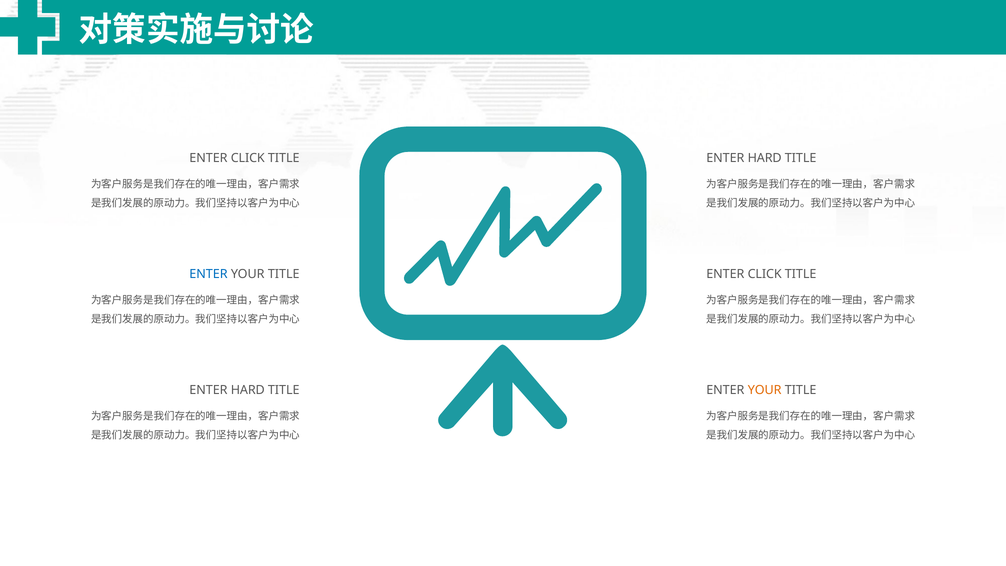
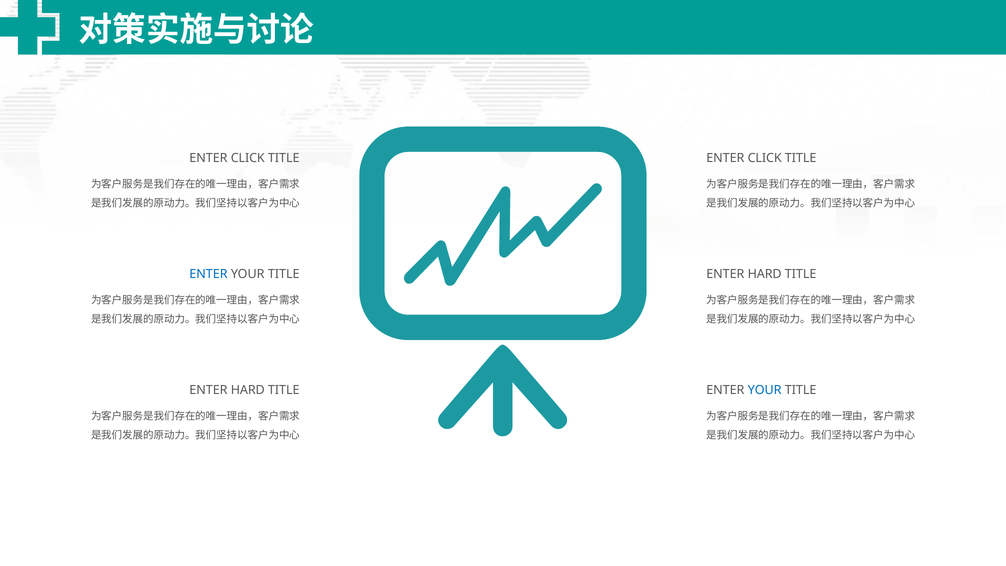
HARD: HARD -> CLICK (765, 158)
CLICK: CLICK -> HARD (765, 274)
YOUR colour: orange -> blue (765, 390)
